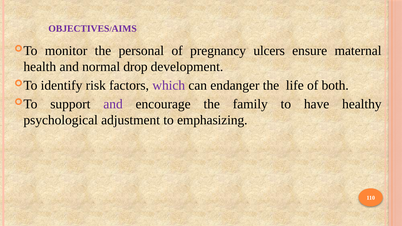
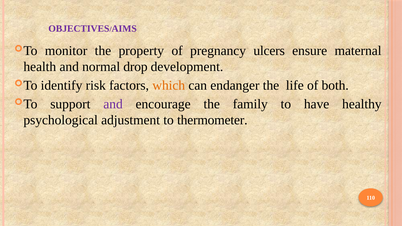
personal: personal -> property (141, 51)
which colour: purple -> orange (169, 85)
emphasizing: emphasizing -> thermometer (212, 120)
